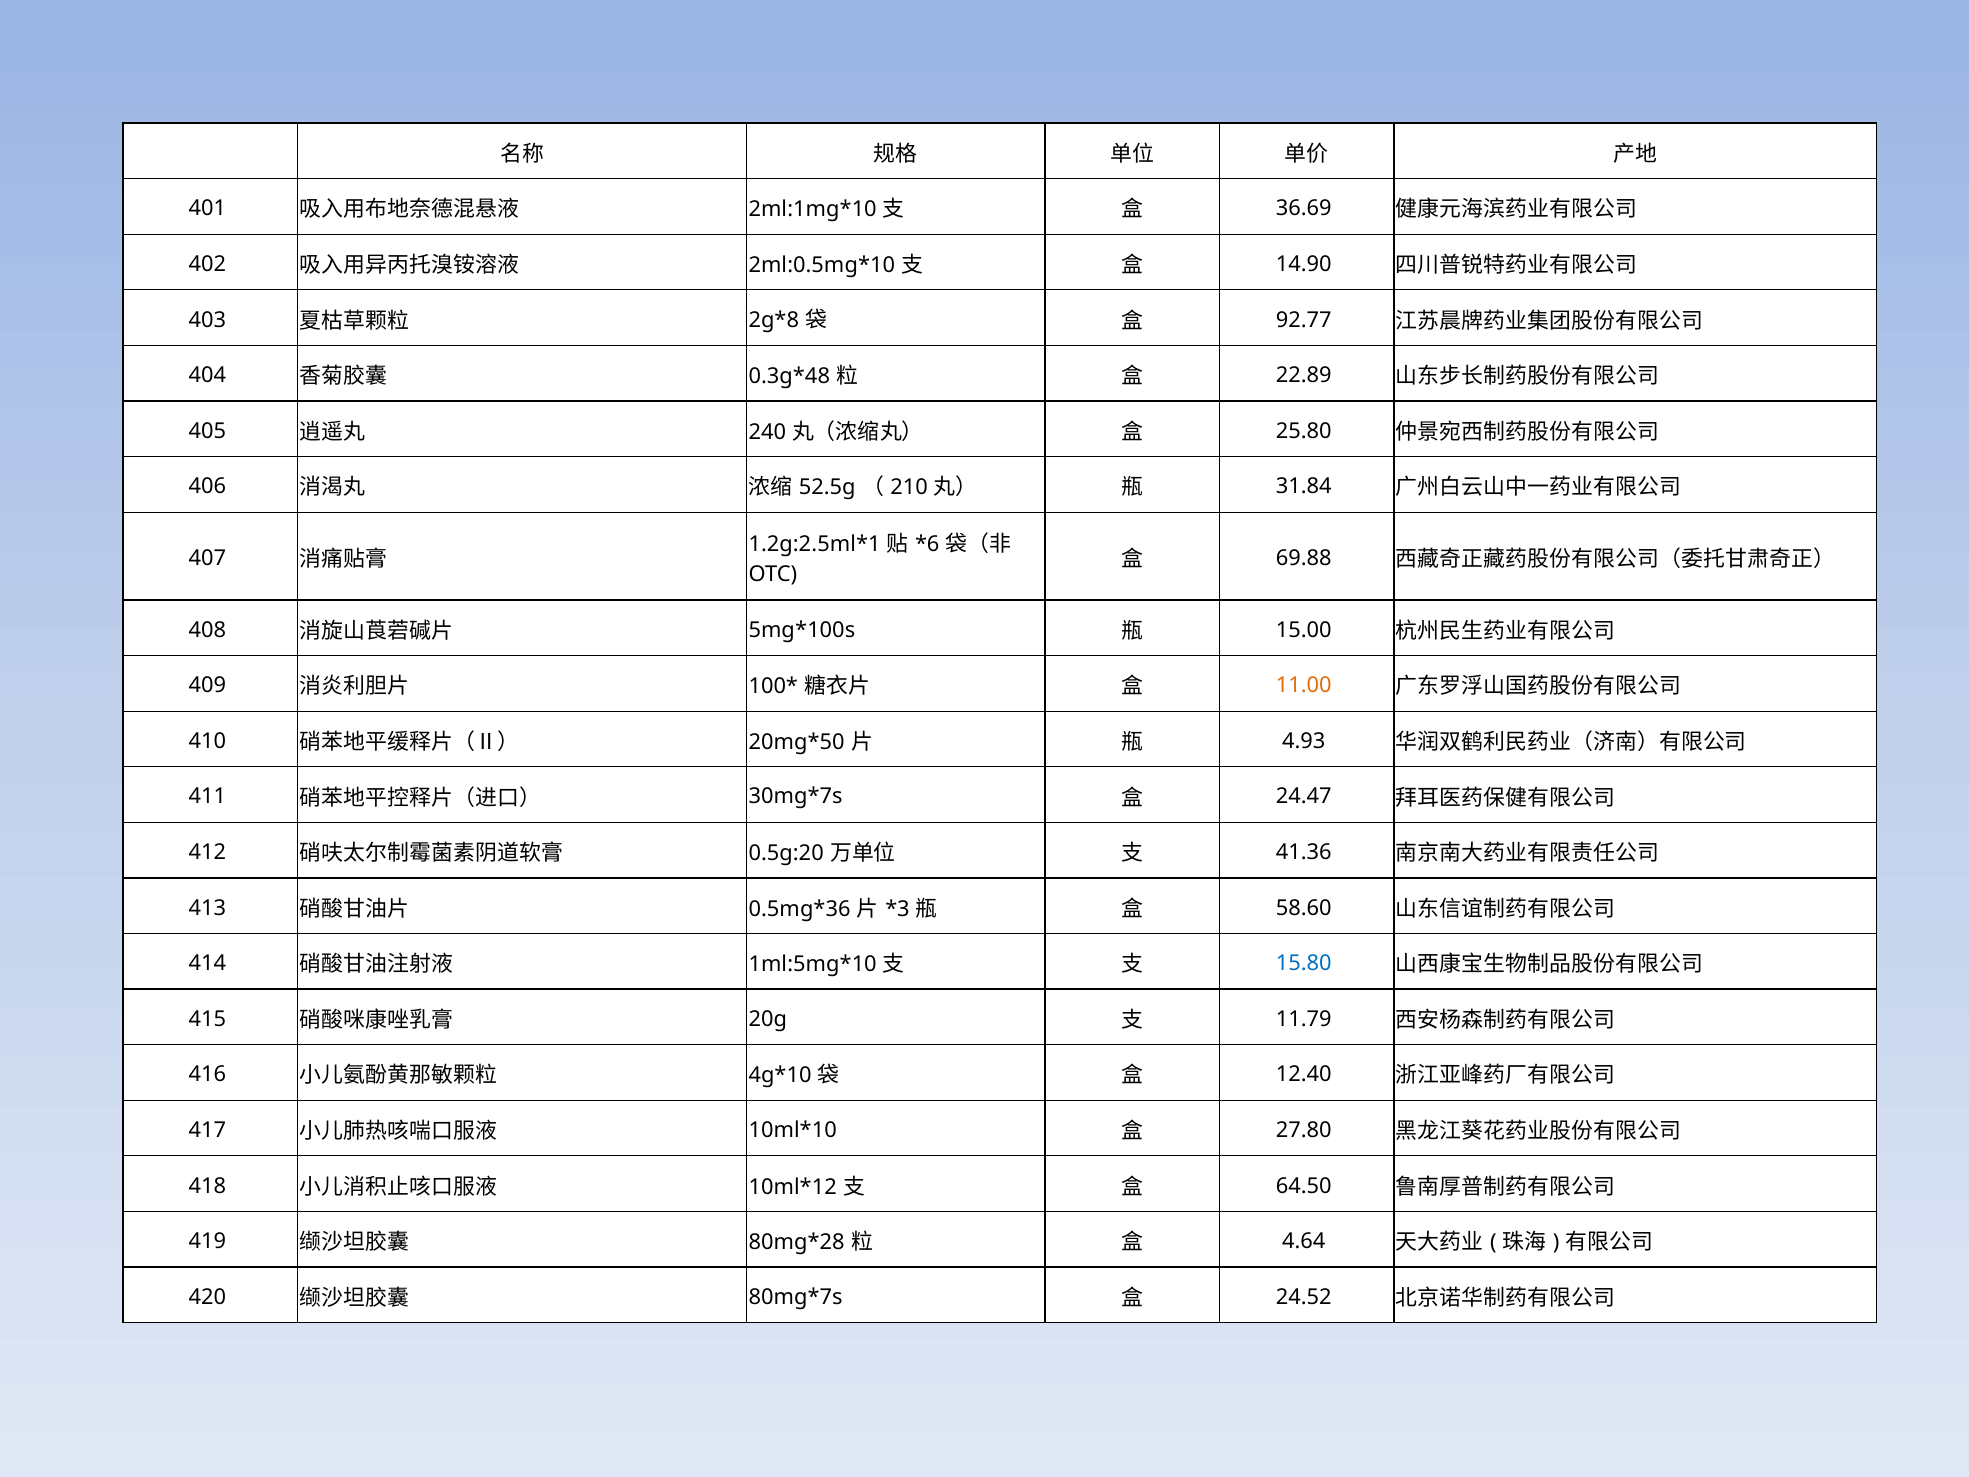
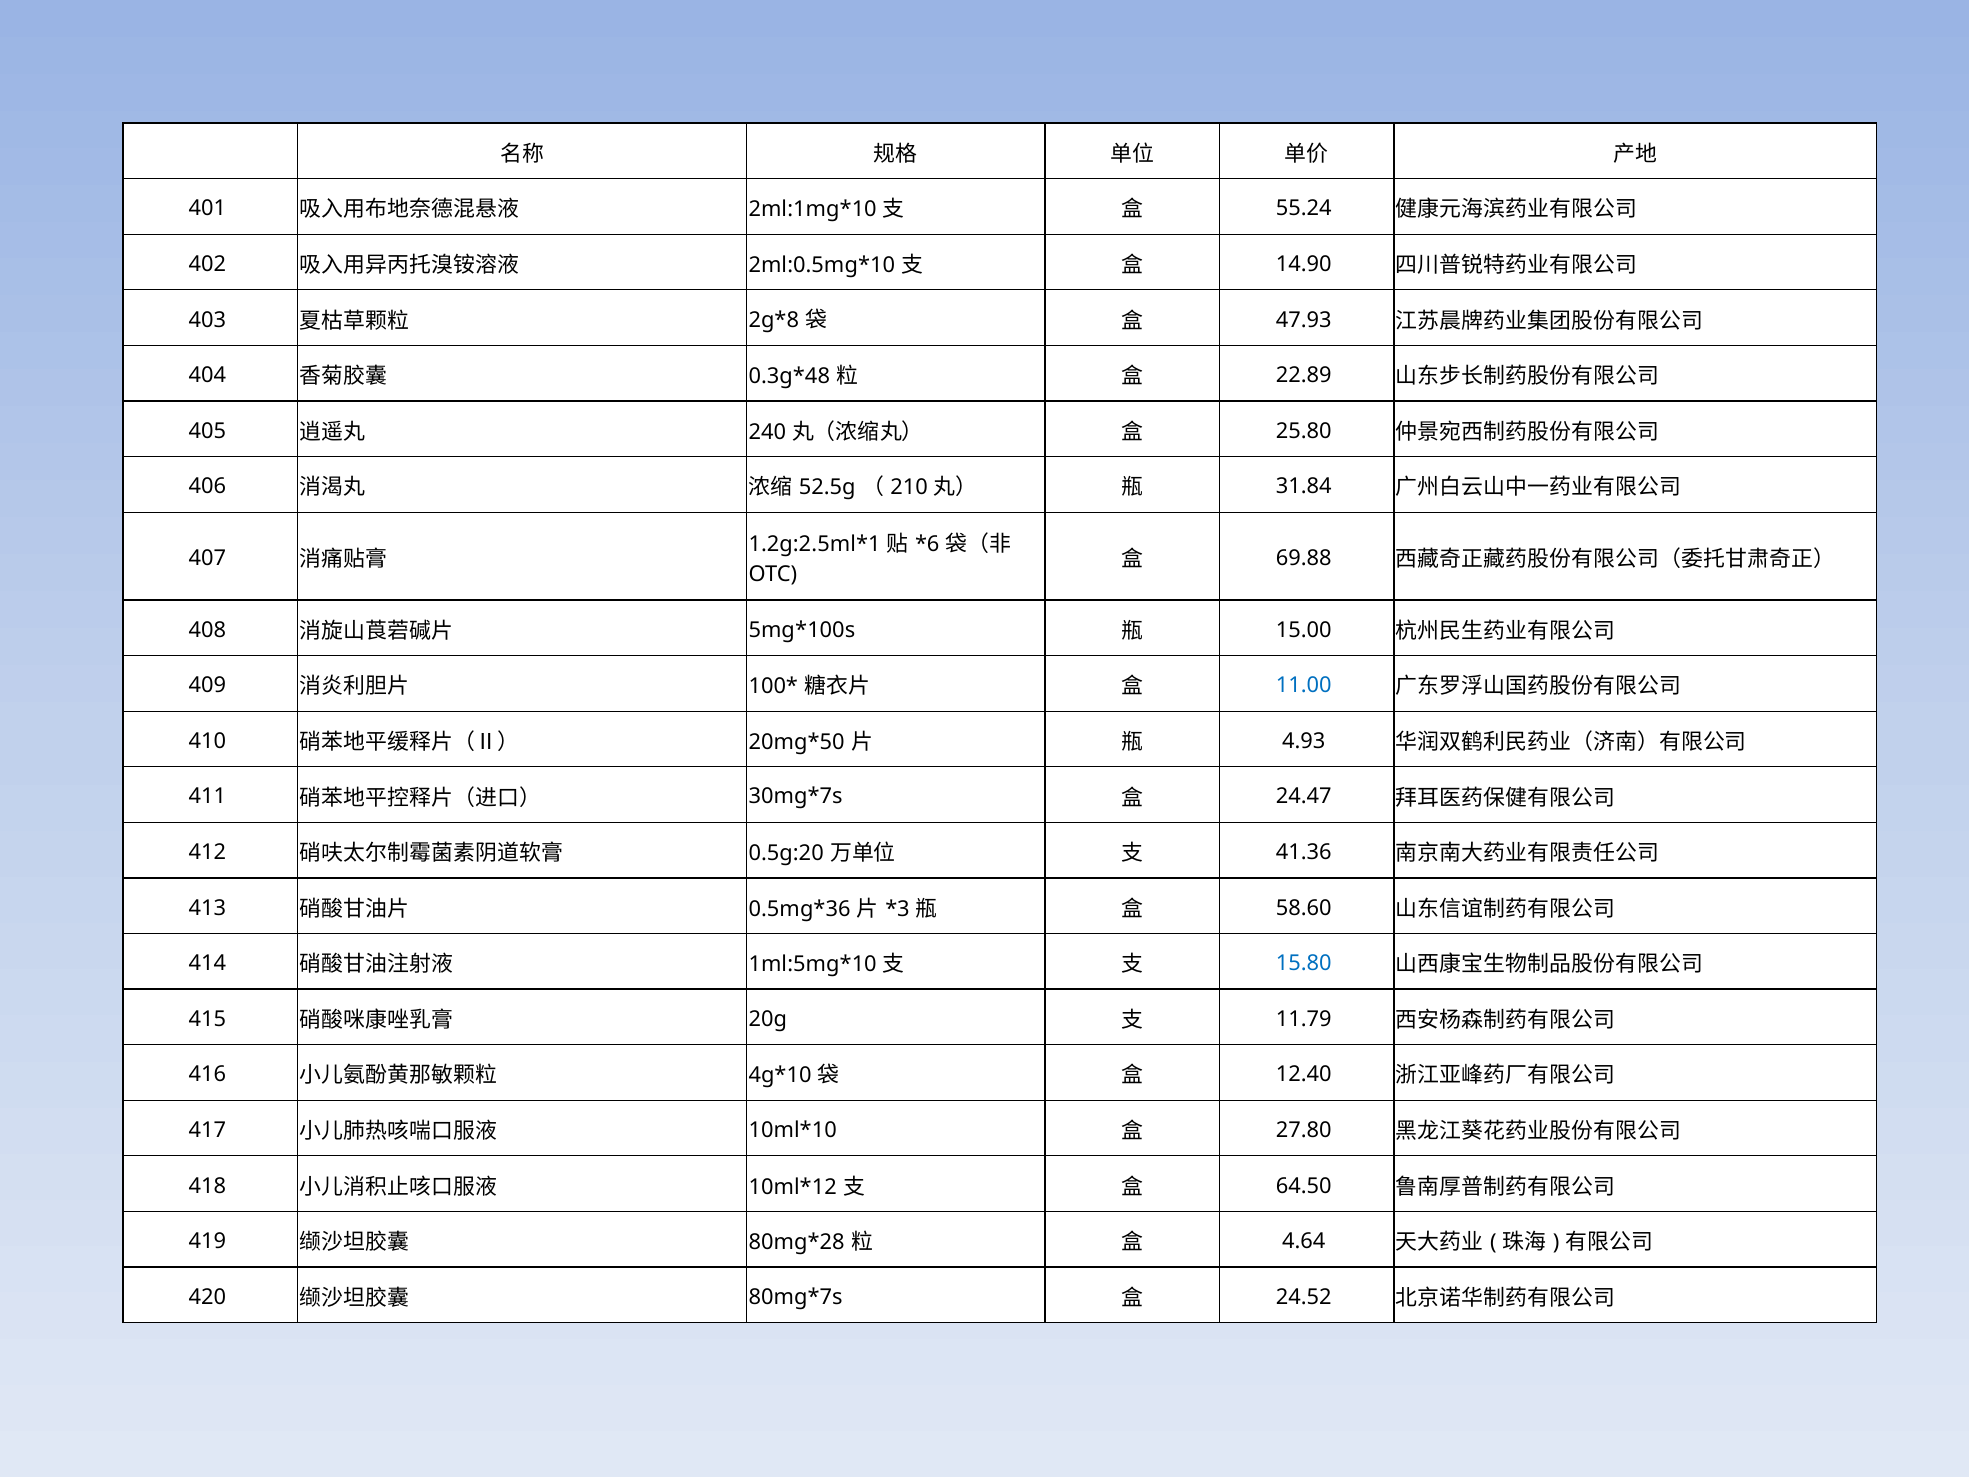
36.69: 36.69 -> 55.24 (1304, 209)
92.77: 92.77 -> 47.93 (1304, 320)
11.00 colour: orange -> blue (1304, 685)
